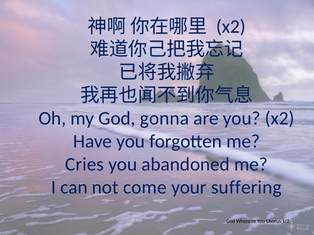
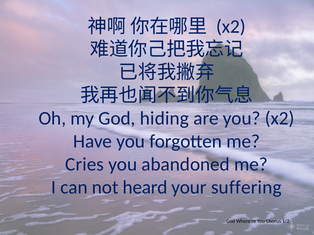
gonna: gonna -> hiding (164, 119)
come: come -> heard (145, 188)
